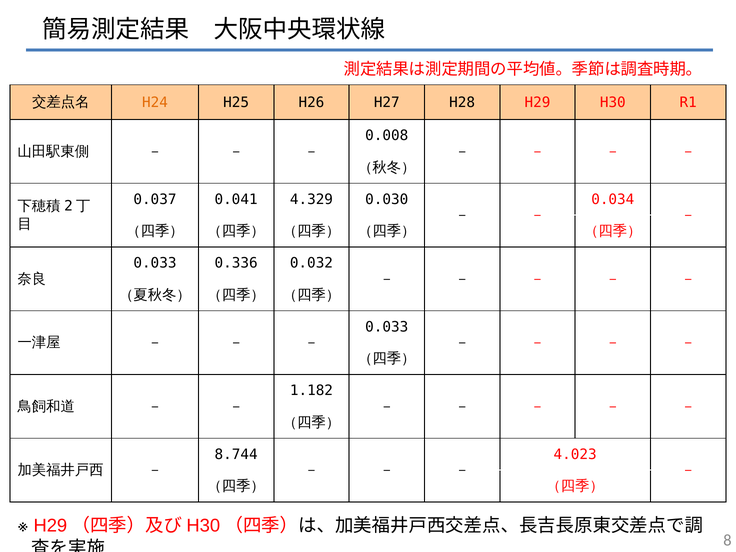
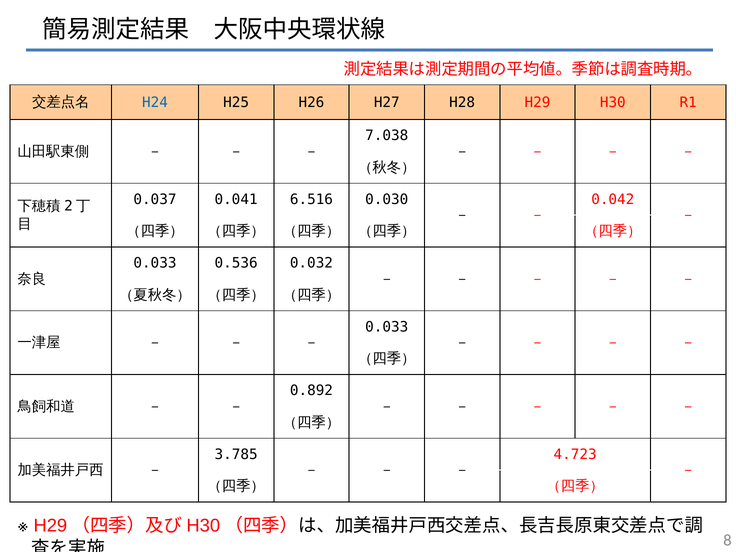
H24 colour: orange -> blue (155, 102)
0.008: 0.008 -> 7.038 (387, 136)
4.329: 4.329 -> 6.516 (311, 199)
0.034: 0.034 -> 0.042 (613, 199)
0.336: 0.336 -> 0.536 (236, 263)
1.182: 1.182 -> 0.892 (311, 391)
8.744: 8.744 -> 3.785 (236, 454)
4.023: 4.023 -> 4.723 (575, 454)
